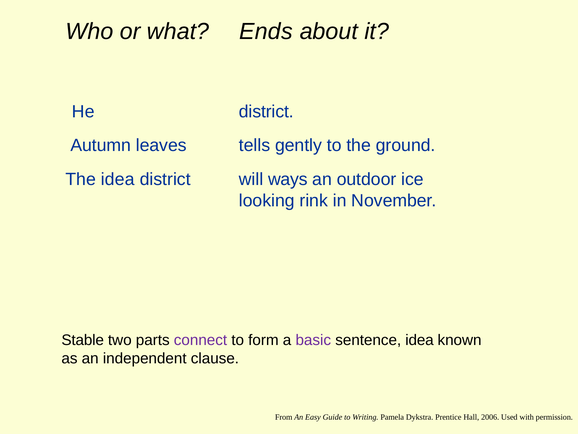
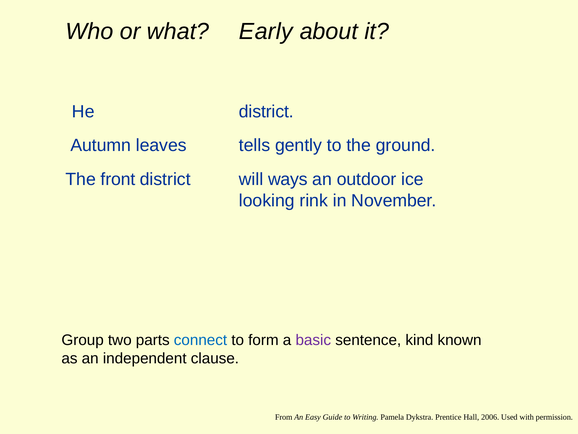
Ends: Ends -> Early (266, 31)
The idea: idea -> front (118, 179)
Stable: Stable -> Group (83, 340)
connect colour: purple -> blue (200, 340)
sentence idea: idea -> kind (419, 340)
